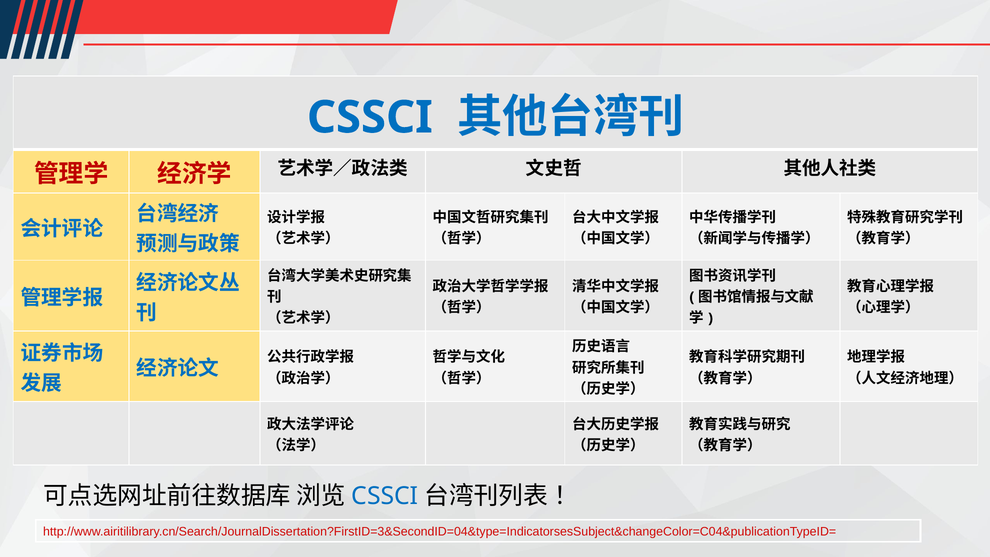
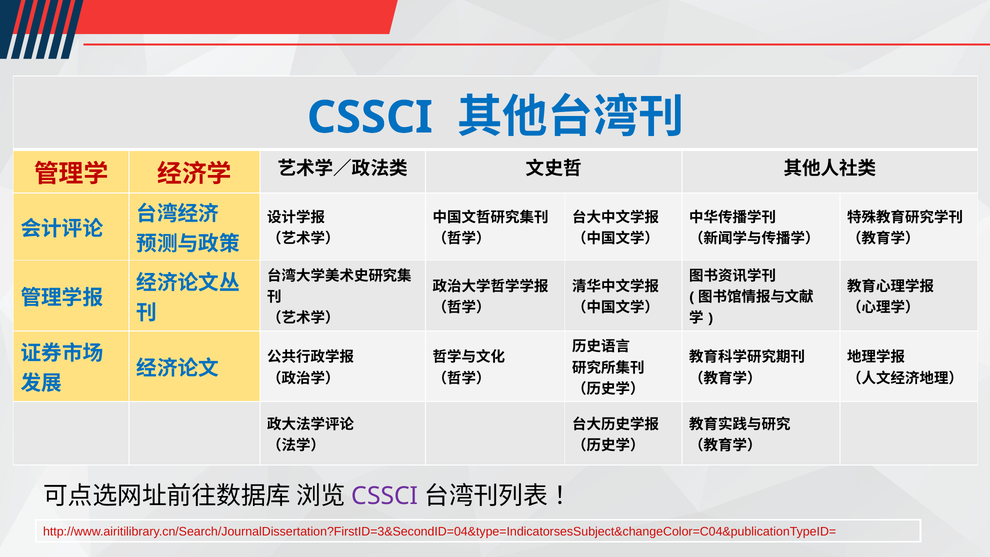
CSSCI colour: blue -> purple (385, 496)
